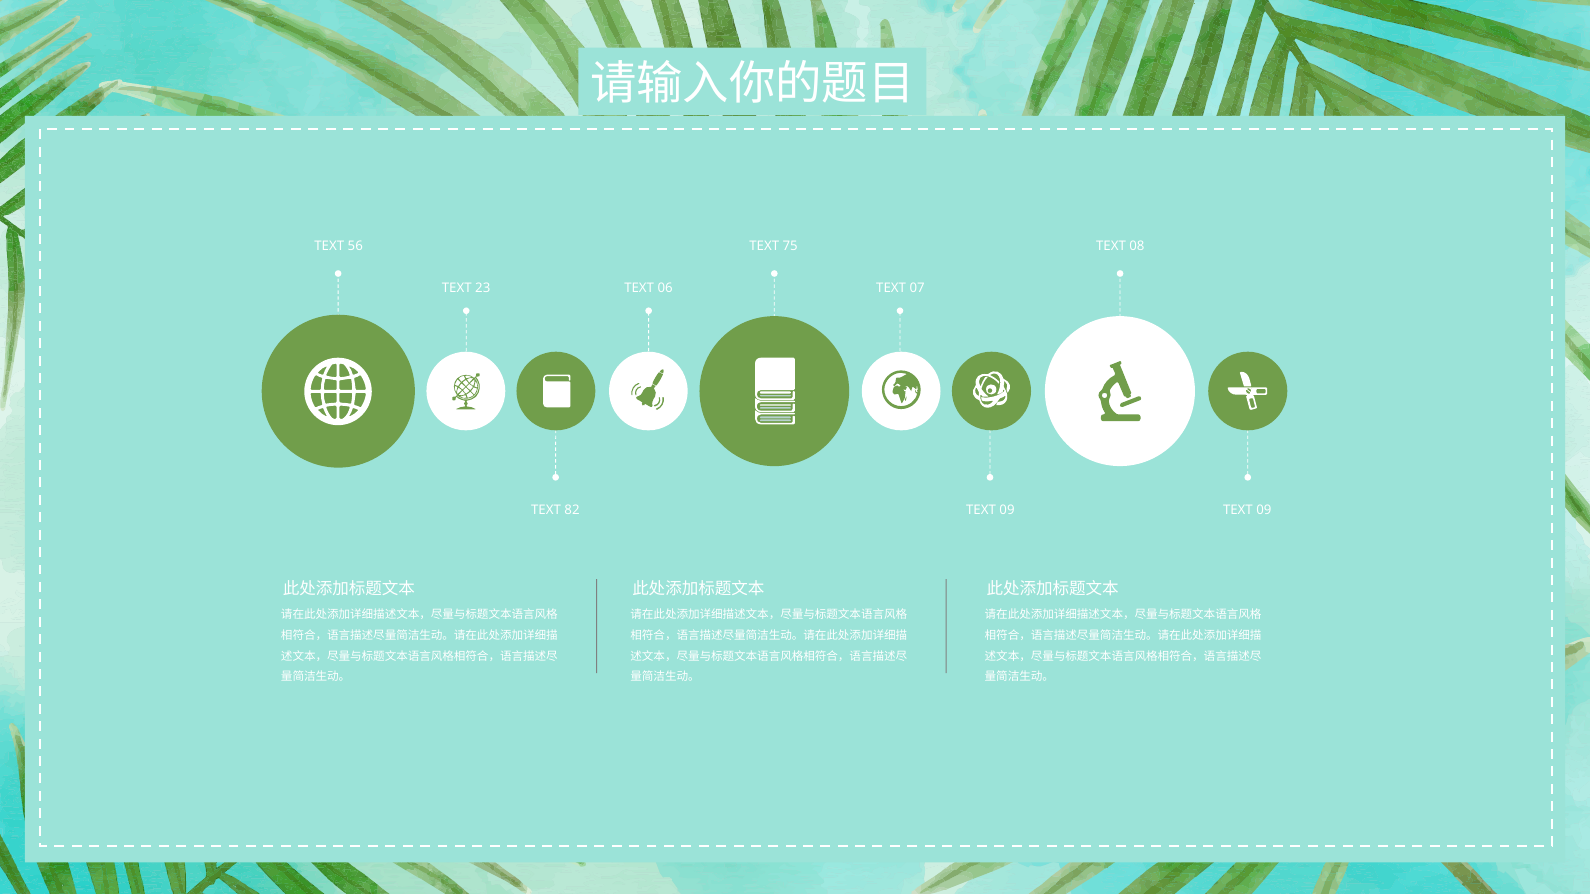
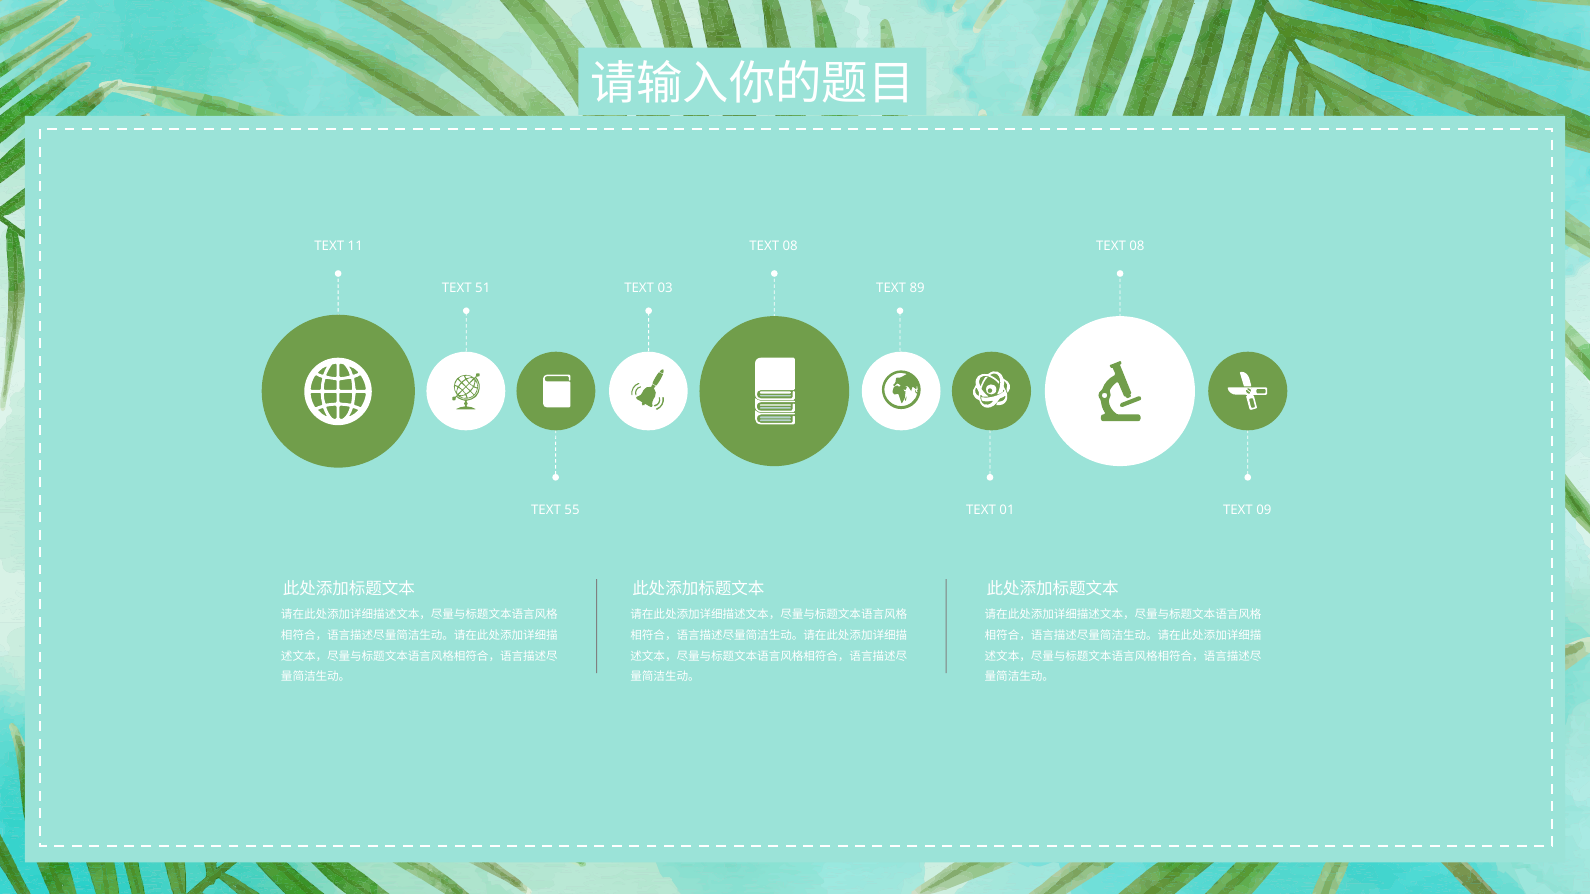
56: 56 -> 11 (355, 246)
75: 75 -> 08 (790, 246)
23: 23 -> 51 (483, 288)
06: 06 -> 03 (665, 288)
07: 07 -> 89 (917, 288)
82: 82 -> 55 (572, 510)
09: 09 -> 01 (1007, 510)
